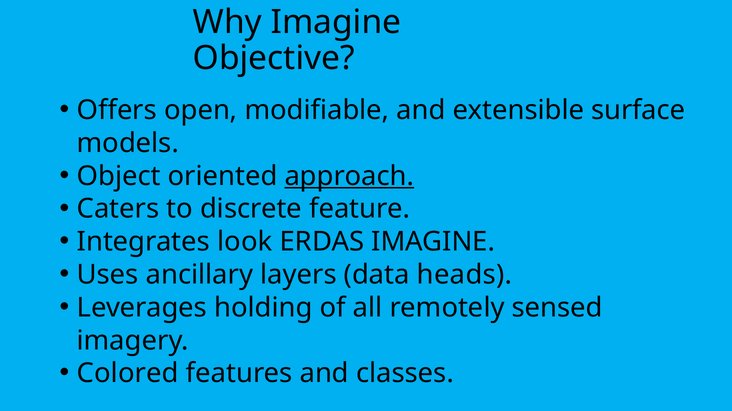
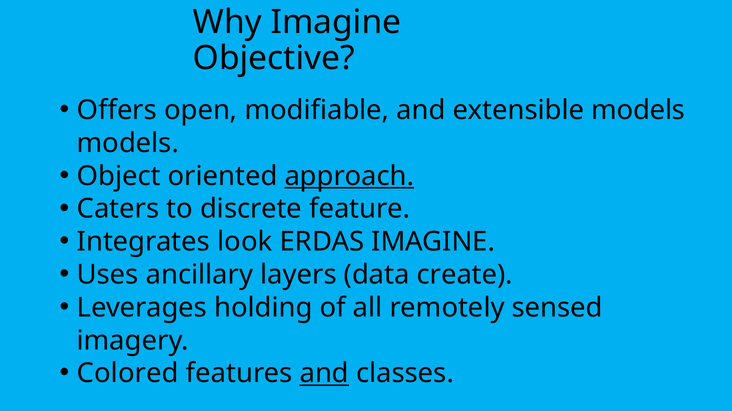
extensible surface: surface -> models (638, 111)
heads: heads -> create (465, 275)
and underline: none -> present (324, 374)
